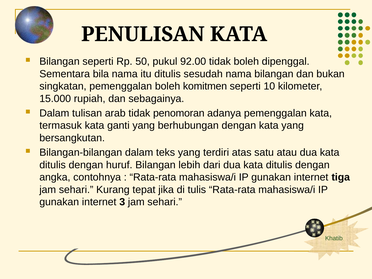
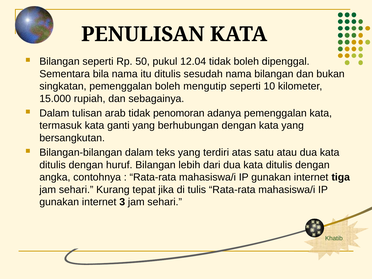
92.00: 92.00 -> 12.04 (193, 61)
komitmen: komitmen -> mengutip (205, 86)
